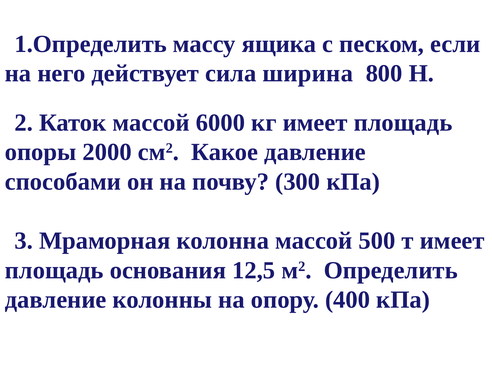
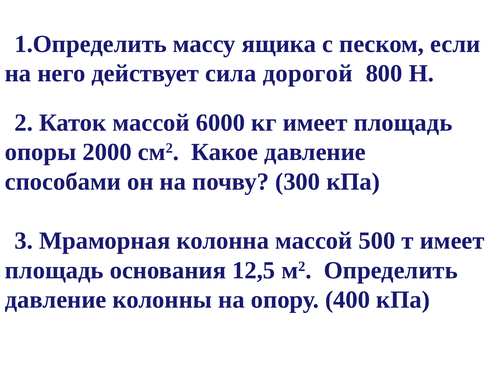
ширина: ширина -> дорогой (308, 73)
